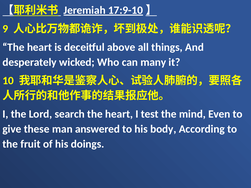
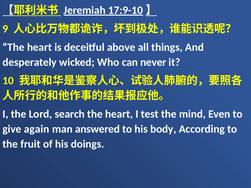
many: many -> never (153, 62)
these: these -> again (37, 129)
